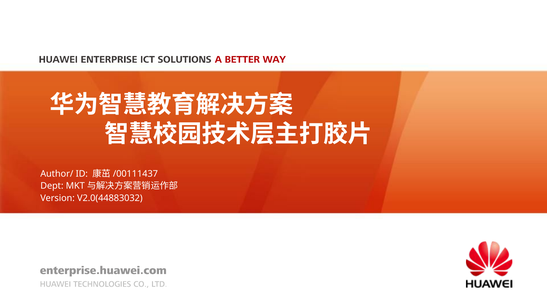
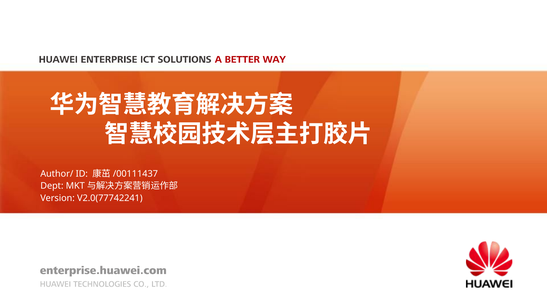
V2.0(44883032: V2.0(44883032 -> V2.0(77742241 (110, 198)
